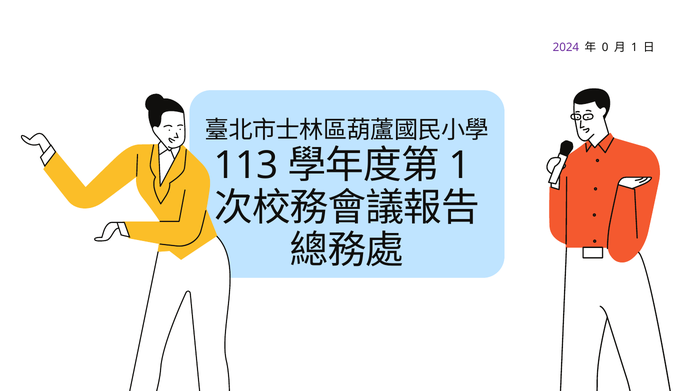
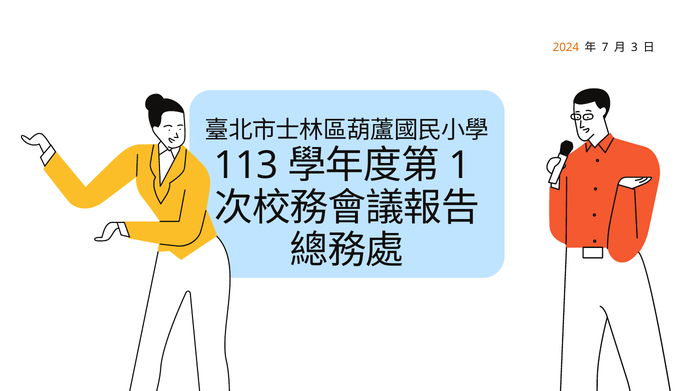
2024 colour: purple -> orange (566, 47)
0: 0 -> 7 (605, 47)
1: 1 -> 3 (634, 47)
